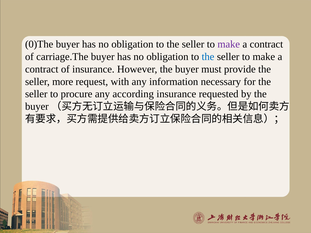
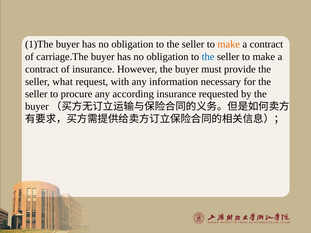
0)The: 0)The -> 1)The (39, 44)
make colour: purple -> orange (229, 44)
more: more -> what (63, 82)
